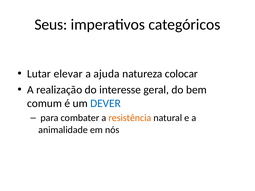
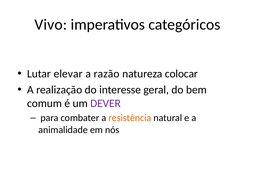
Seus: Seus -> Vivo (51, 25)
ajuda: ajuda -> razão (107, 74)
DEVER colour: blue -> purple (106, 103)
